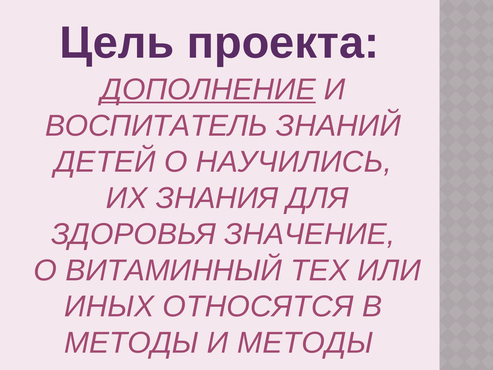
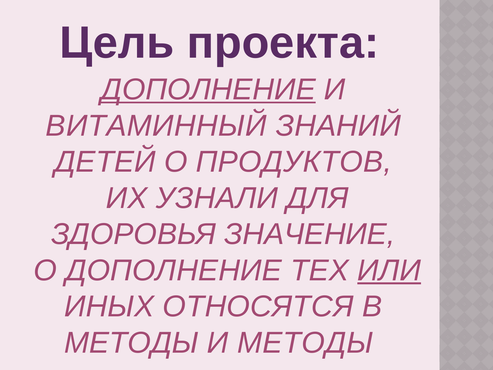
ВОСПИТАТЕЛЬ: ВОСПИТАТЕЛЬ -> ВИТАМИННЫЙ (156, 126)
НАУЧИЛИСЬ: НАУЧИЛИСЬ -> ПРОДУКТОВ (294, 162)
ЗНАНИЯ: ЗНАНИЯ -> УЗНАЛИ (217, 198)
О ВИТАМИННЫЙ: ВИТАМИННЫЙ -> ДОПОЛНЕНИЕ (174, 270)
ИЛИ underline: none -> present (389, 270)
